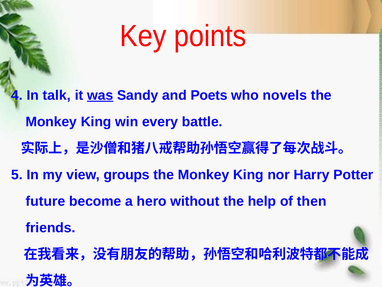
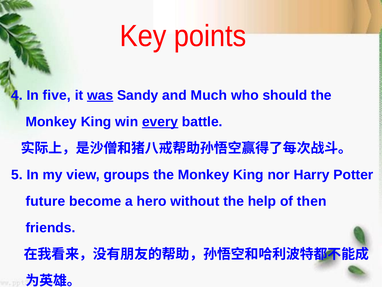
talk: talk -> five (57, 95)
Poets: Poets -> Much (209, 95)
novels: novels -> should (285, 95)
every underline: none -> present (160, 122)
